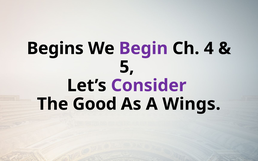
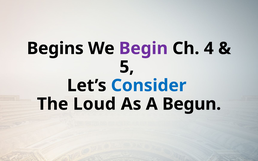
Consider colour: purple -> blue (149, 86)
Good: Good -> Loud (94, 104)
Wings: Wings -> Begun (192, 104)
